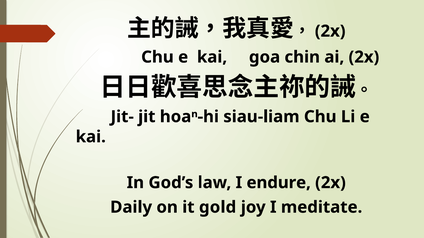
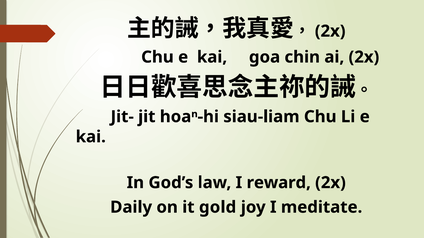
endure: endure -> reward (279, 183)
